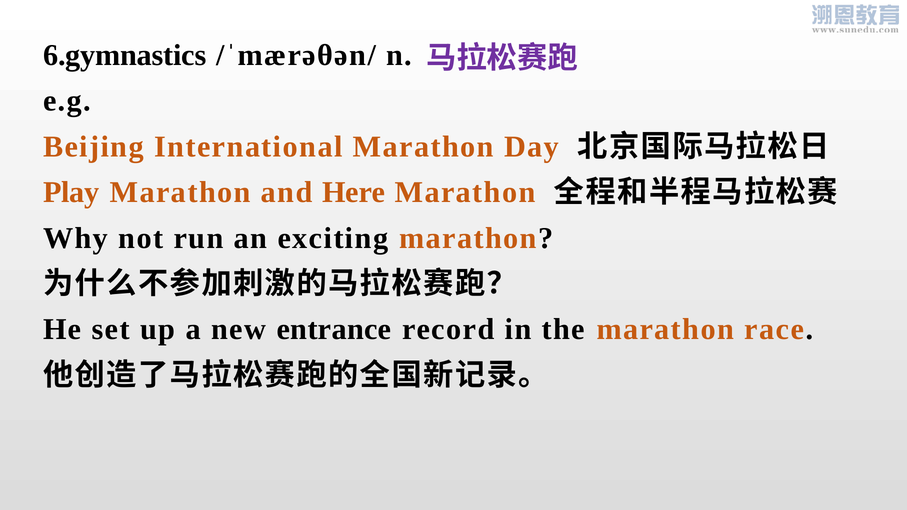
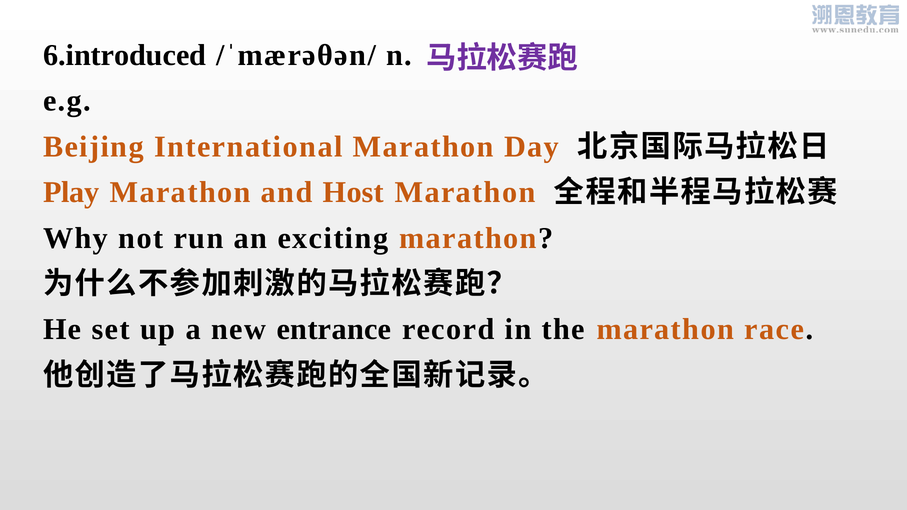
6.gymnastics: 6.gymnastics -> 6.introduced (125, 55)
Here: Here -> Host (353, 192)
